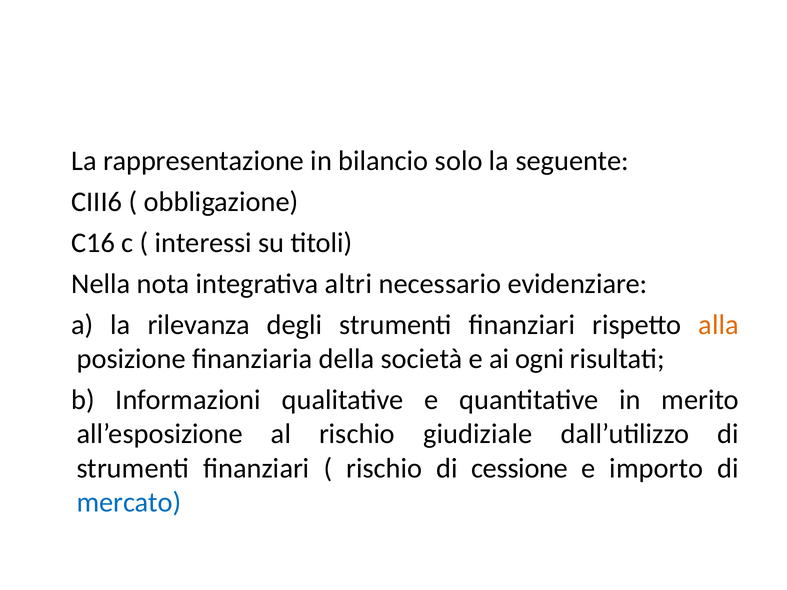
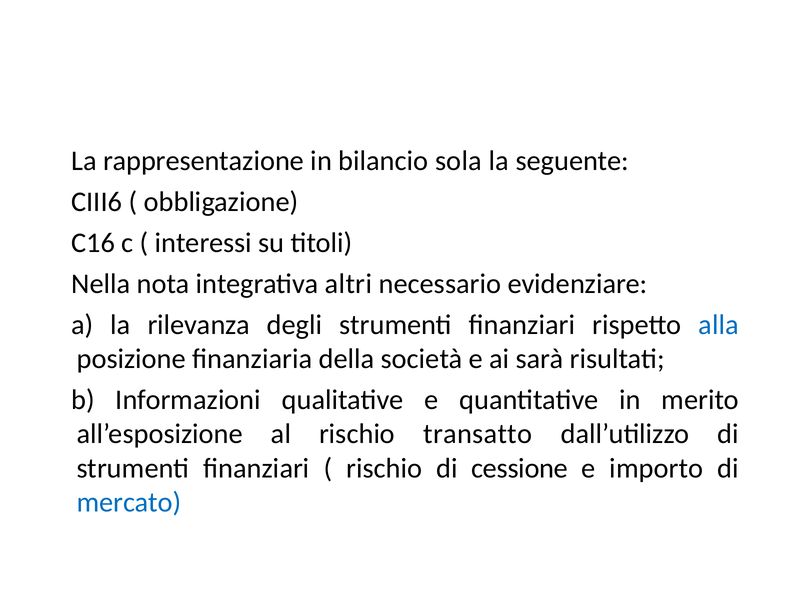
solo: solo -> sola (459, 161)
alla colour: orange -> blue (719, 325)
ogni: ogni -> sarà (540, 359)
giudiziale: giudiziale -> transatto (478, 434)
